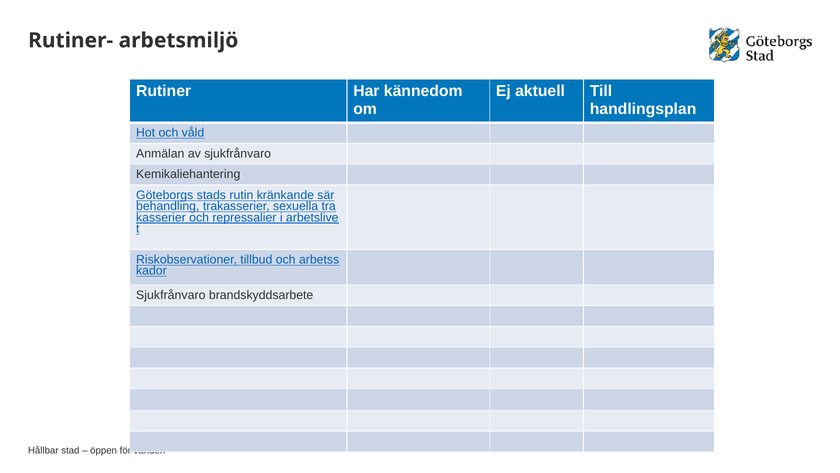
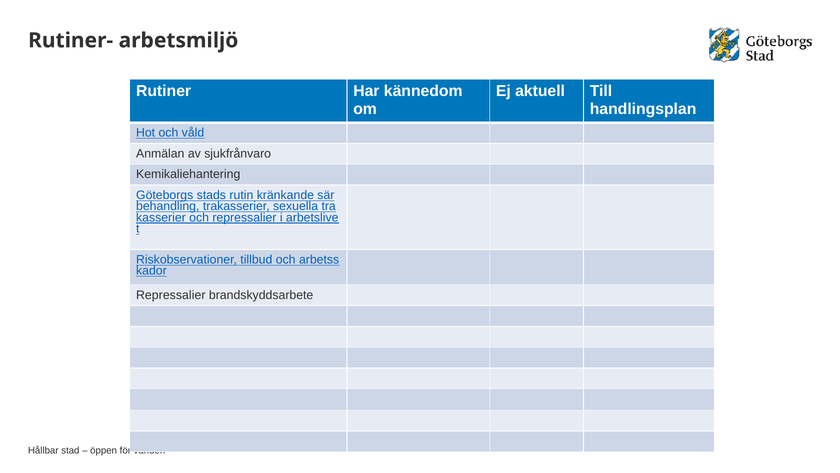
Sjukfrånvaro: Sjukfrånvaro -> Repressalier (171, 295)
